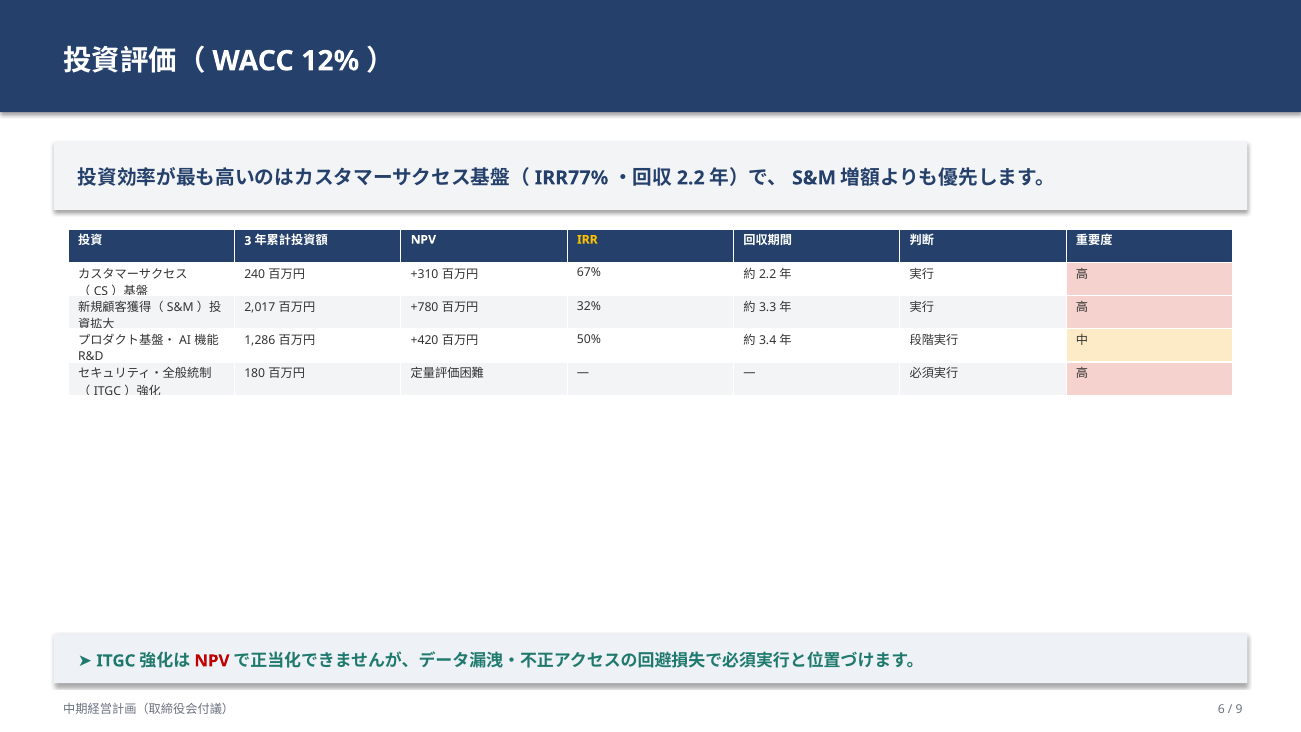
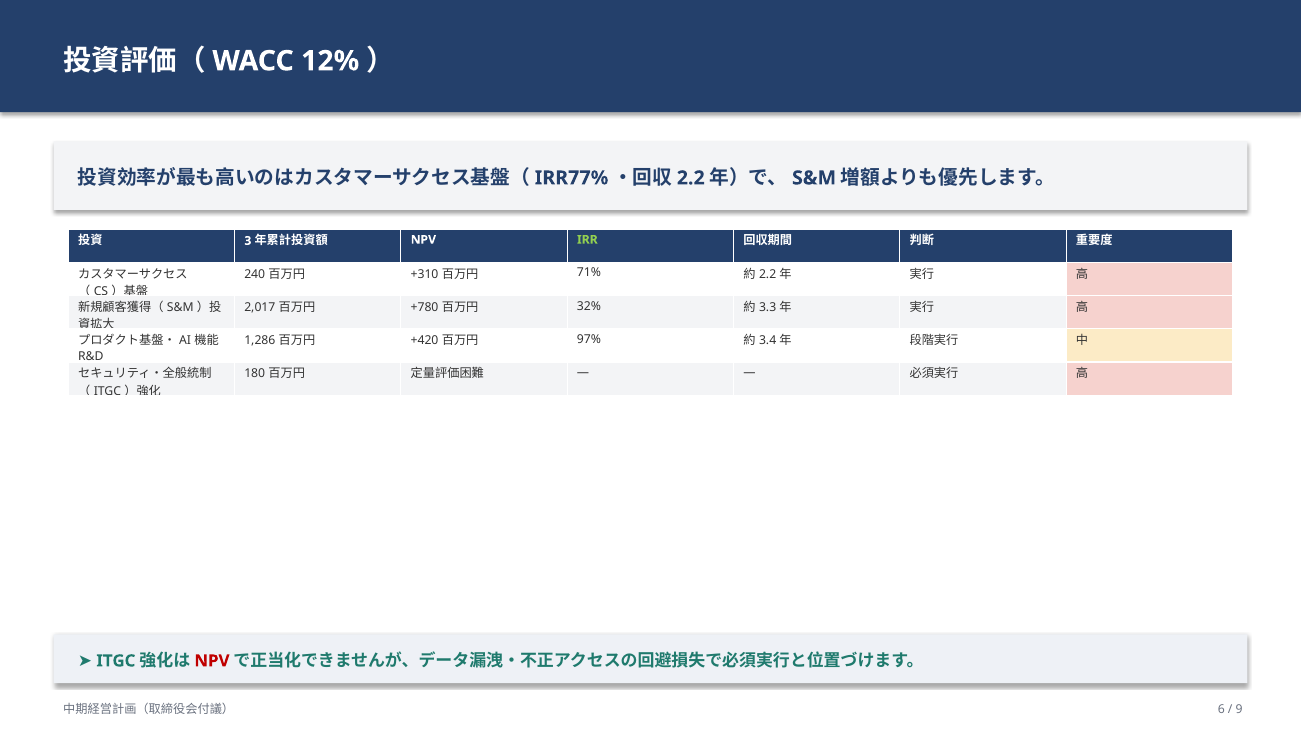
IRR colour: yellow -> light green (587, 240)
67%: 67% -> 71% (589, 273)
50%: 50% -> 97% (589, 339)
